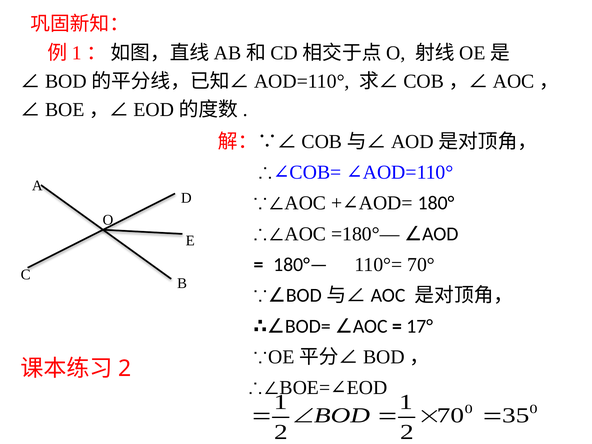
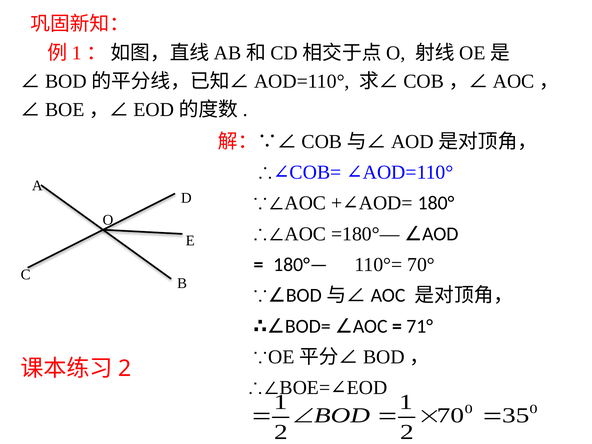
17°: 17° -> 71° (420, 326)
